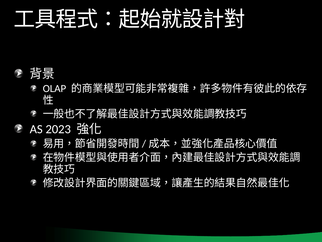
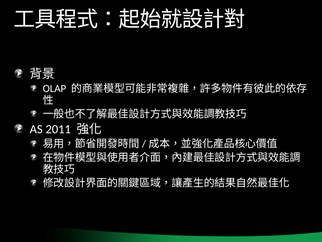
2023: 2023 -> 2011 (58, 129)
